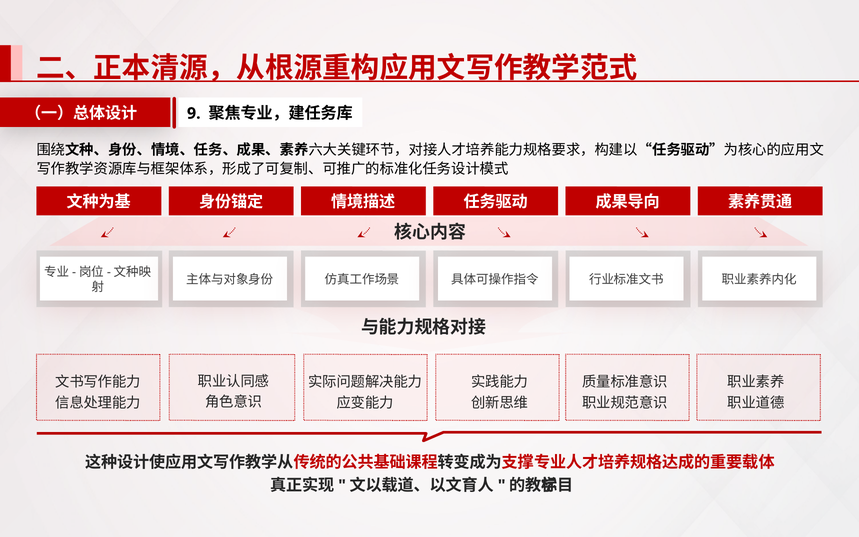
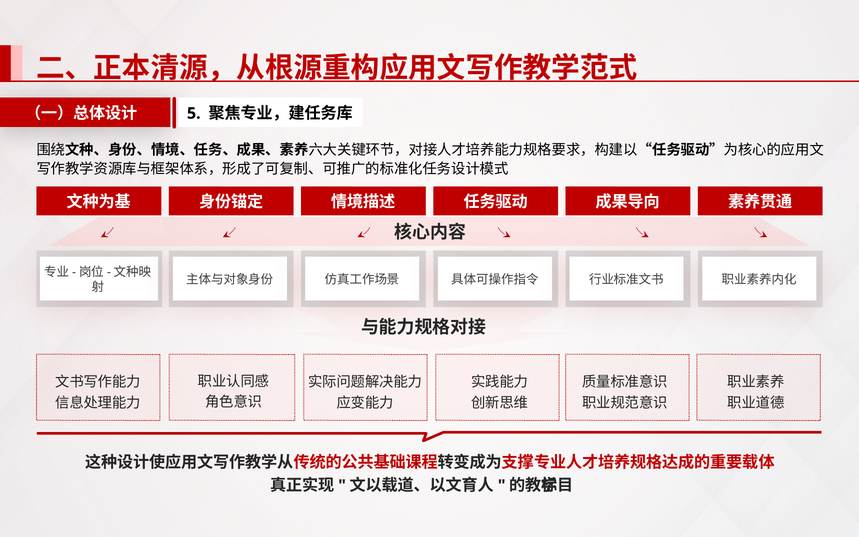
9: 9 -> 5 (194, 113)
